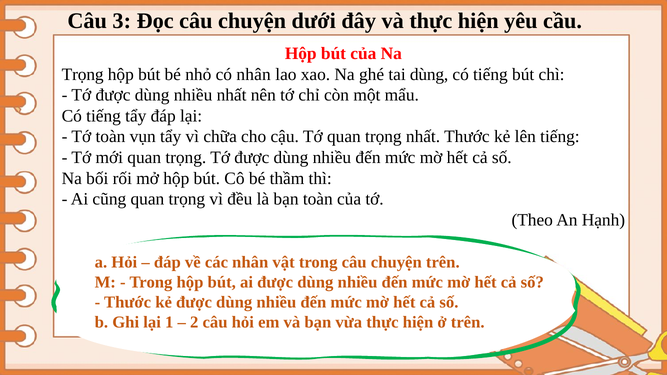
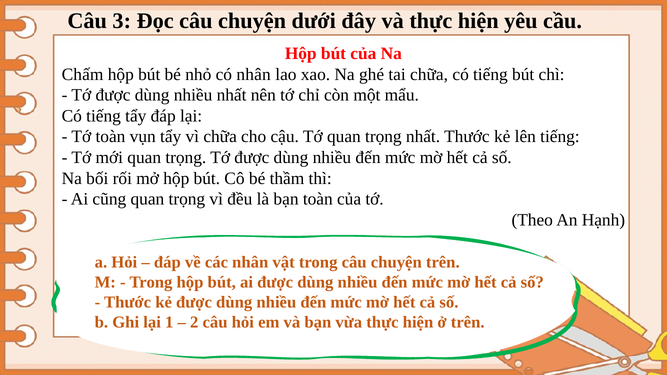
Trọng: Trọng -> Chấm (83, 74)
tai dùng: dùng -> chữa (429, 74)
